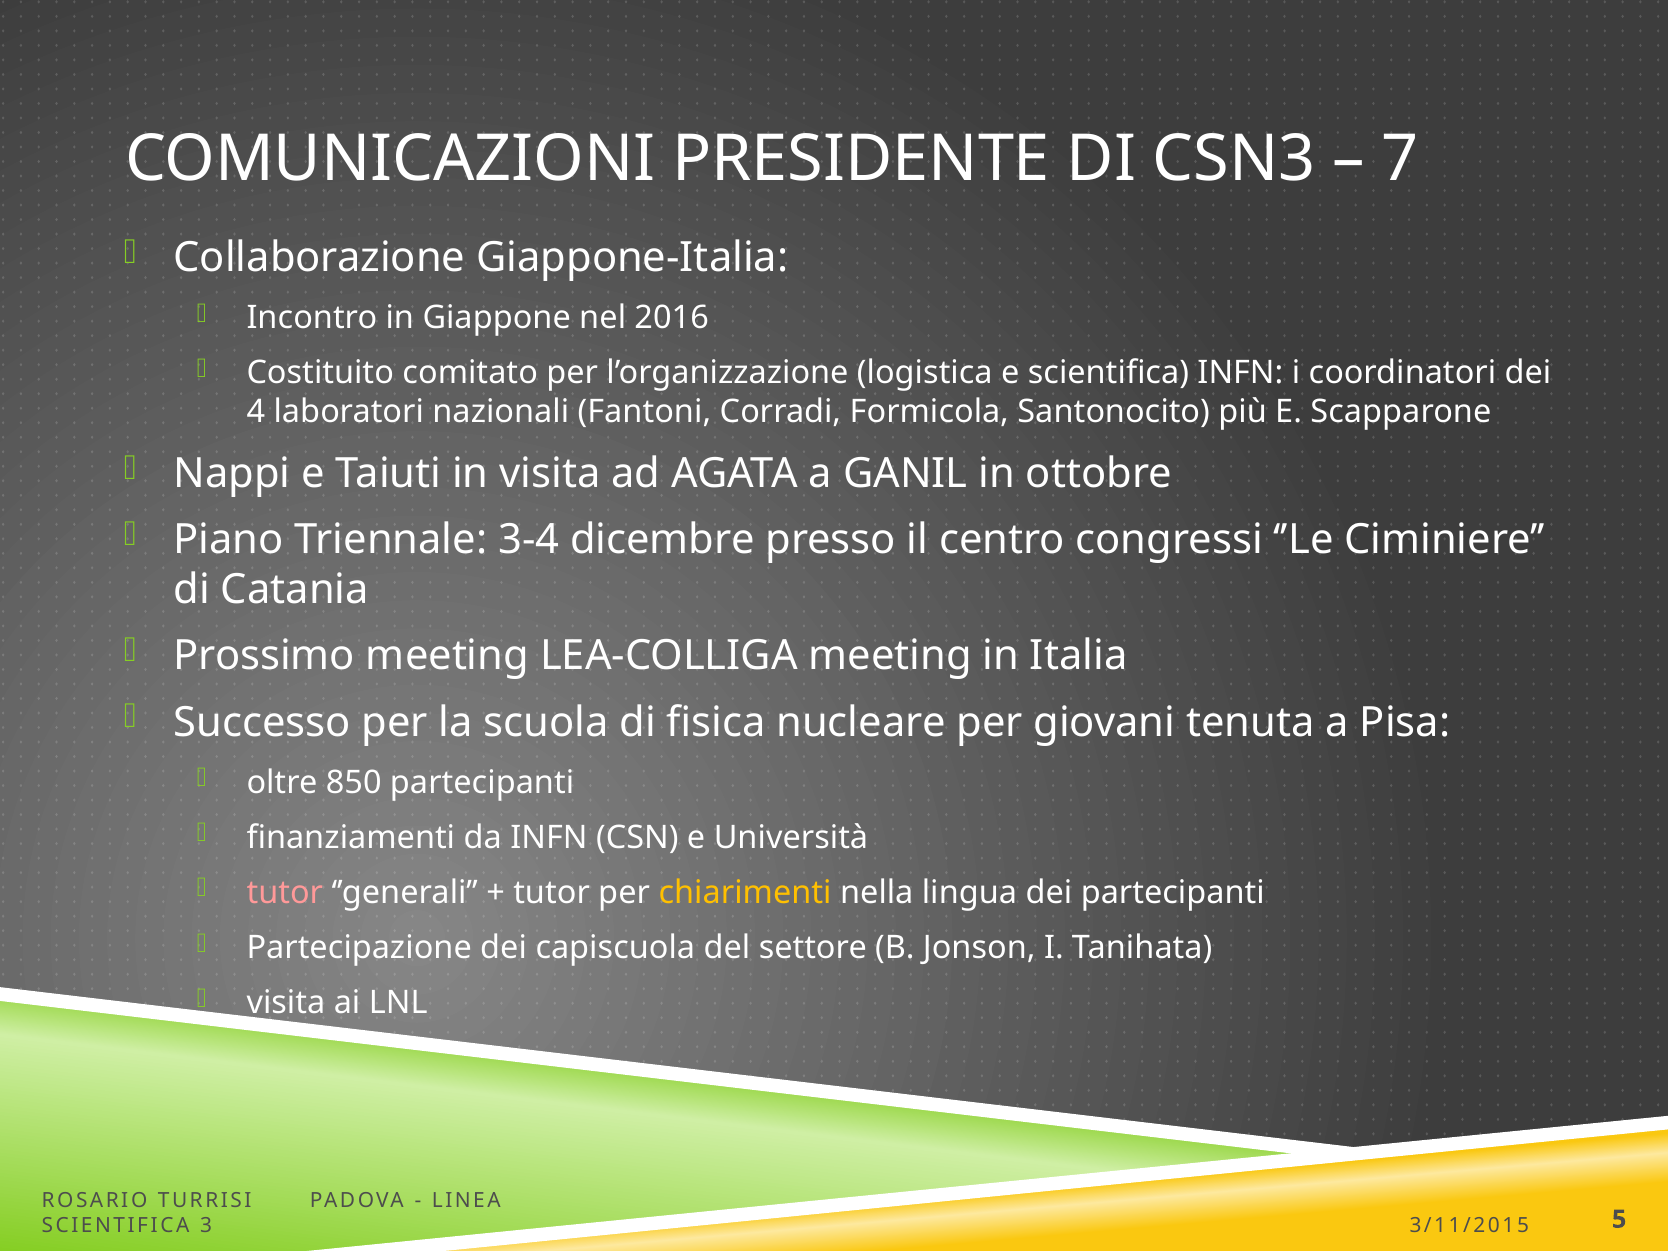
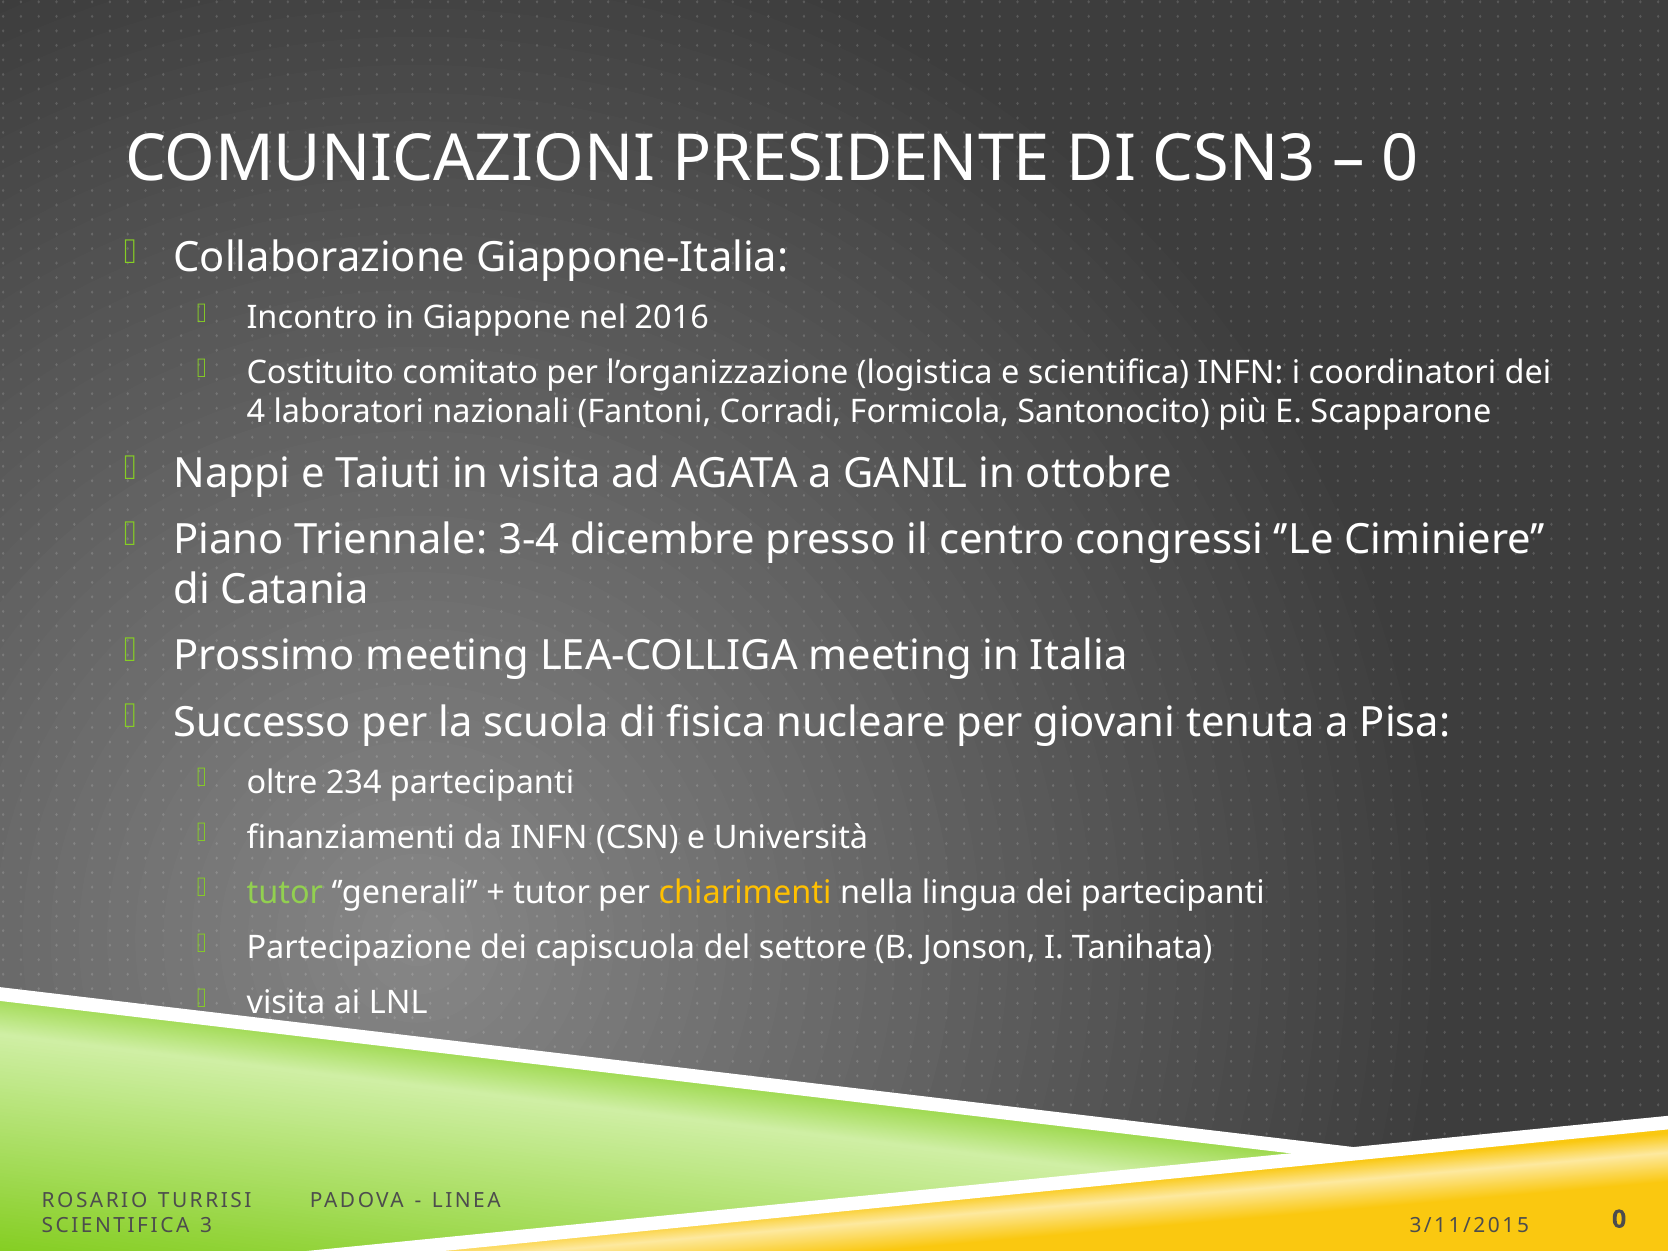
7: 7 -> 0 (1400, 159)
850: 850 -> 234 (354, 782)
tutor colour: pink -> light green (285, 893)
3 5: 5 -> 0 (1619, 1219)
